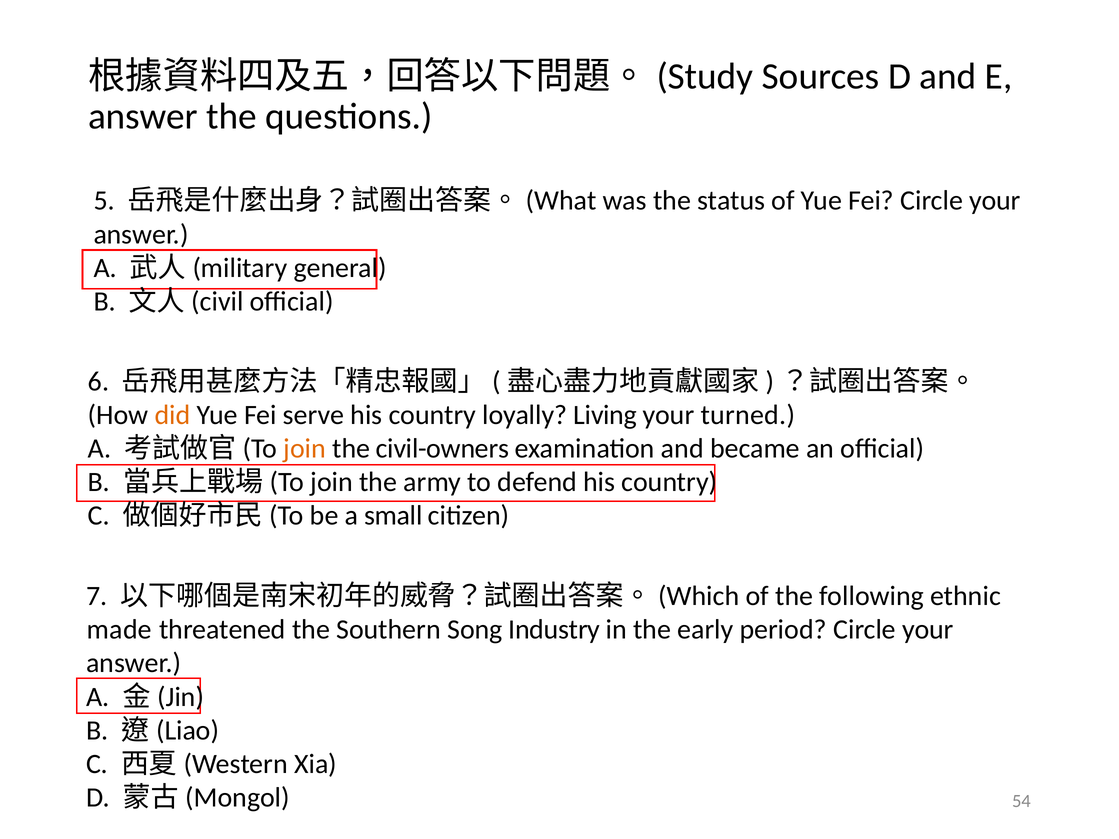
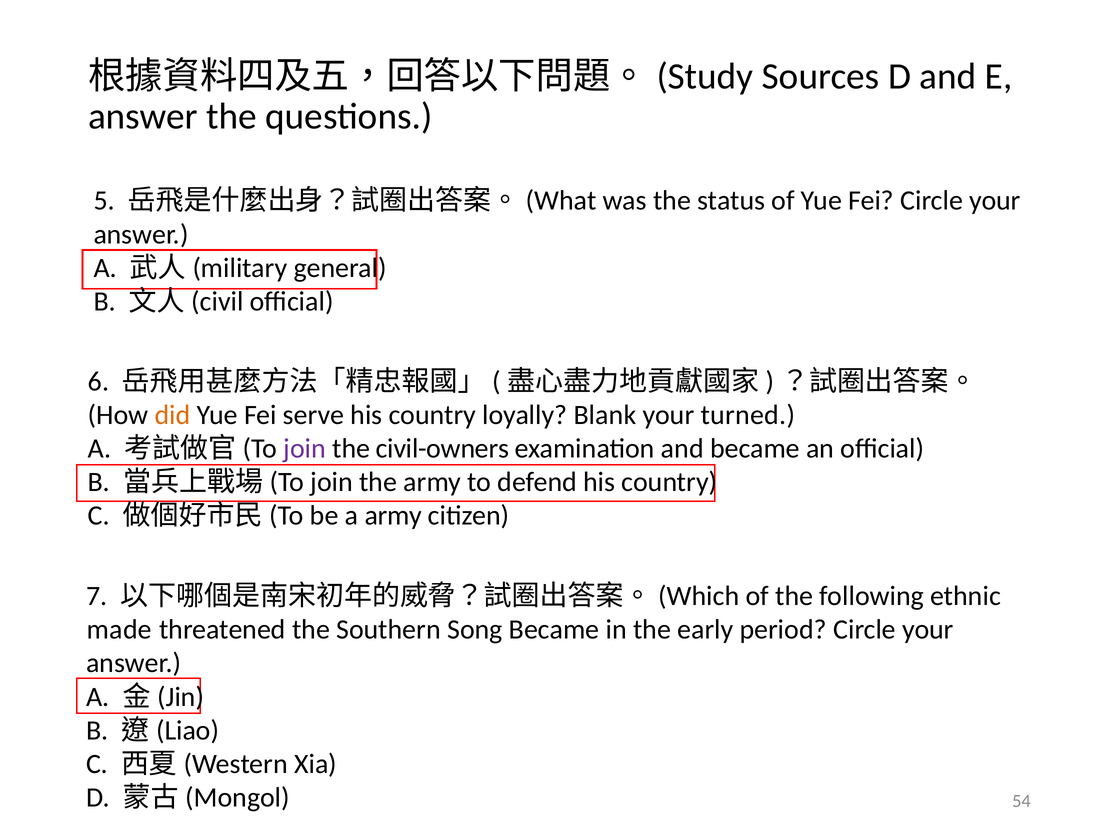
Living: Living -> Blank (605, 415)
join colour: orange -> purple (305, 449)
a small: small -> army (393, 516)
Song Industry: Industry -> Became (554, 630)
